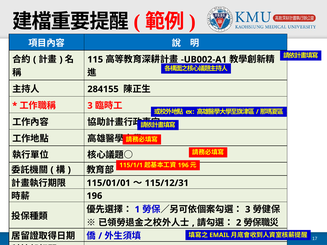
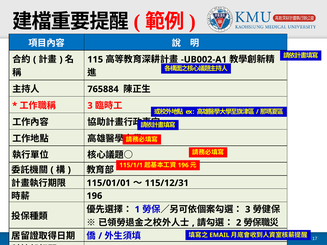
284155: 284155 -> 765884 (103, 89)
